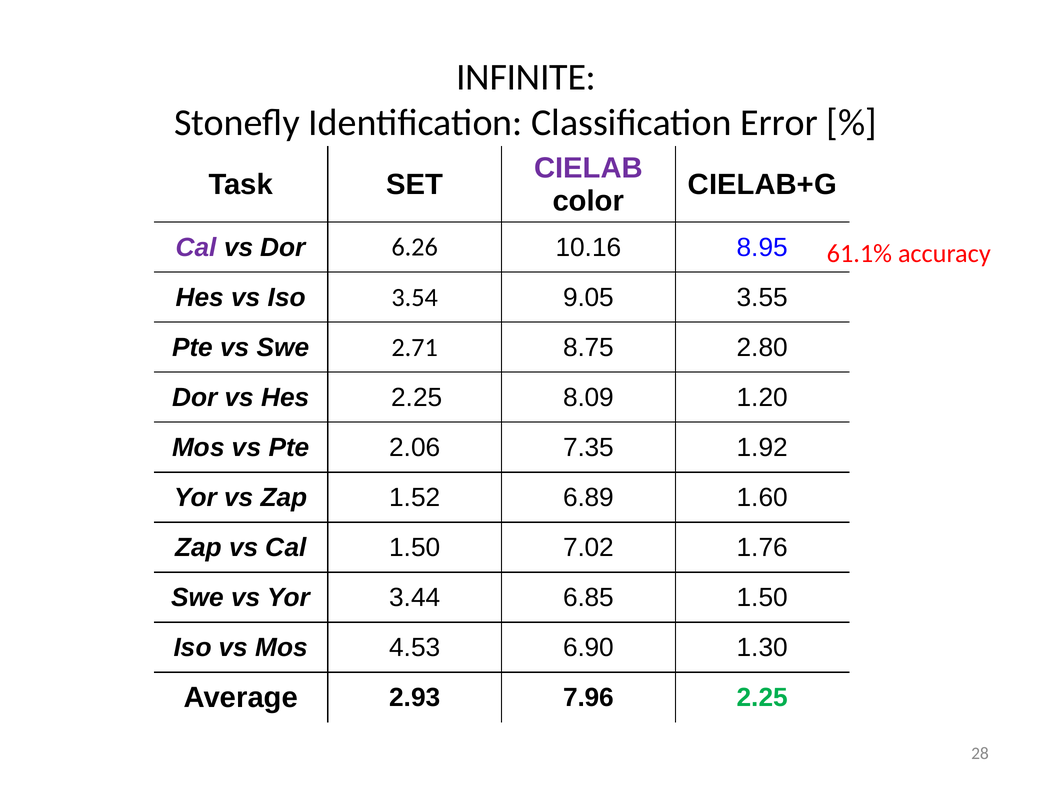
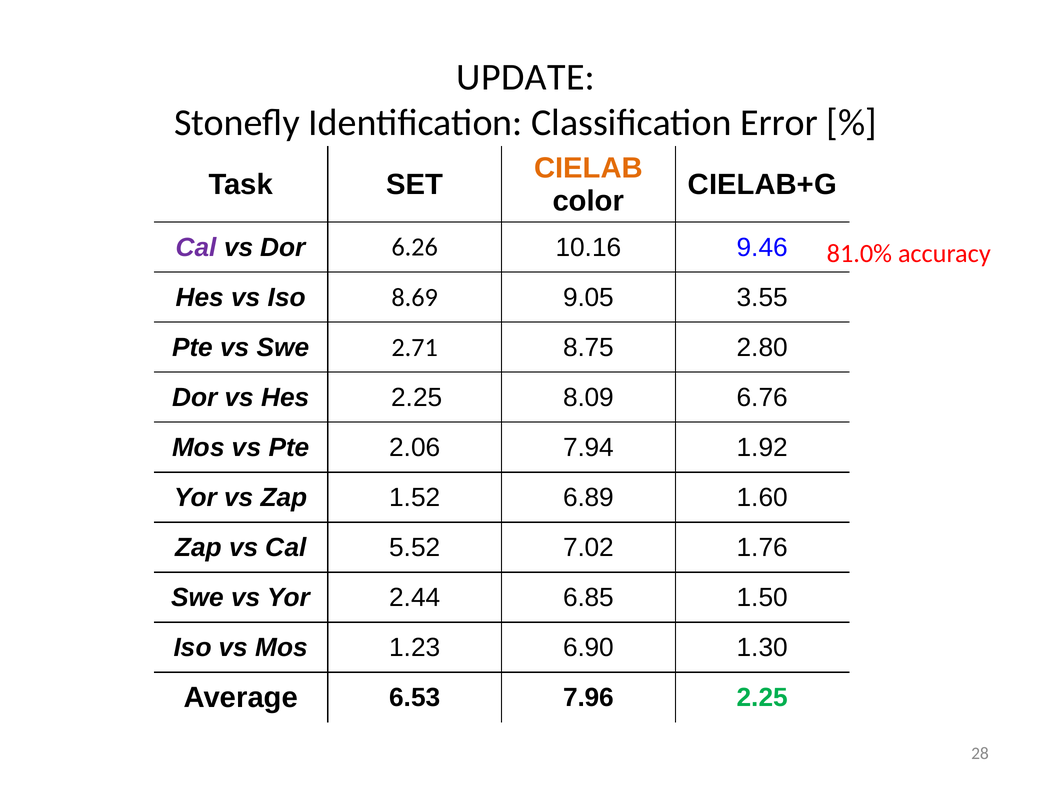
INFINITE: INFINITE -> UPDATE (526, 77)
CIELAB colour: purple -> orange (589, 168)
8.95: 8.95 -> 9.46 (762, 247)
61.1%: 61.1% -> 81.0% (859, 254)
3.54: 3.54 -> 8.69 (415, 297)
1.20: 1.20 -> 6.76 (762, 398)
7.35: 7.35 -> 7.94 (589, 448)
Cal 1.50: 1.50 -> 5.52 (415, 548)
3.44: 3.44 -> 2.44 (415, 598)
4.53: 4.53 -> 1.23 (415, 648)
2.93: 2.93 -> 6.53 (415, 698)
